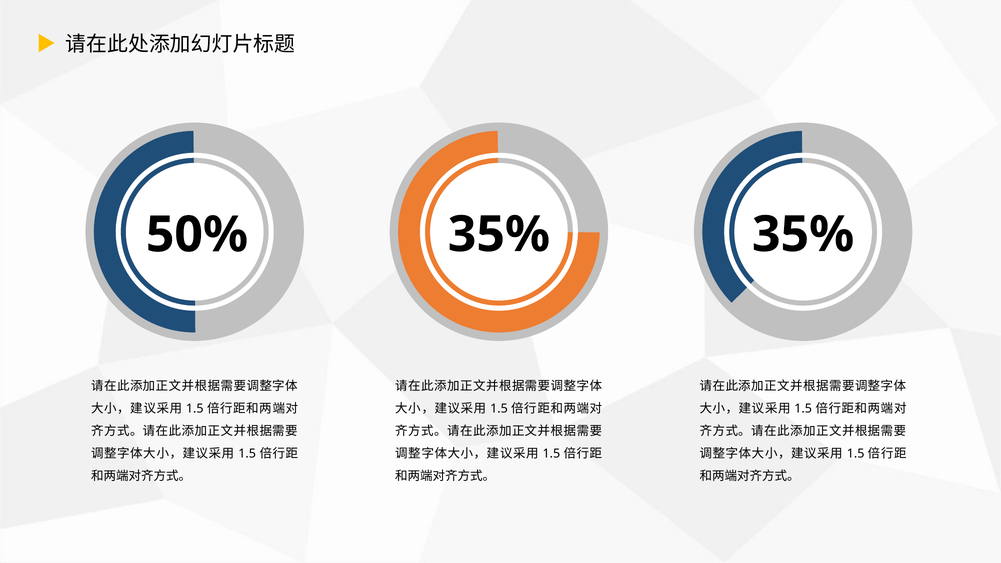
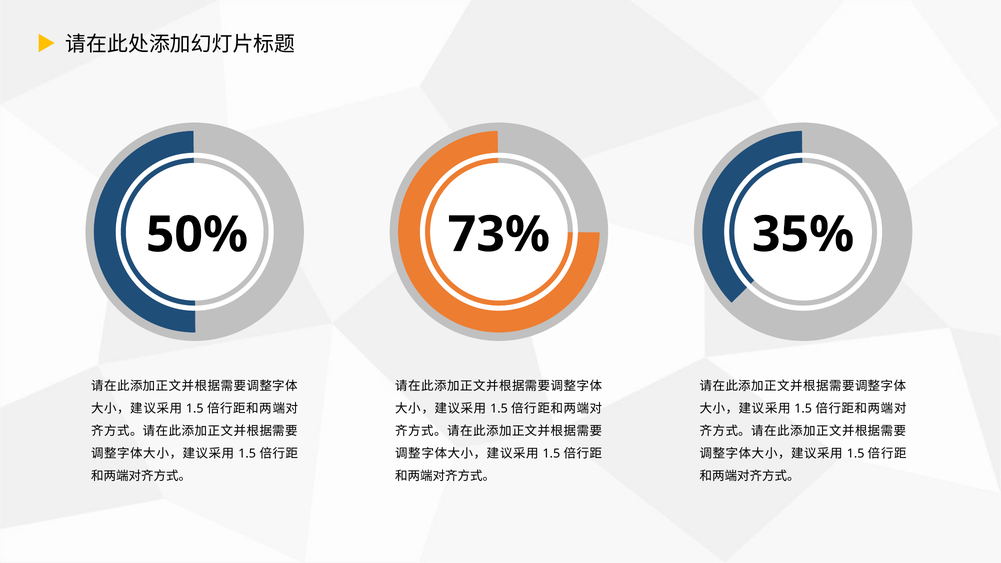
50% 35%: 35% -> 73% (499, 235)
